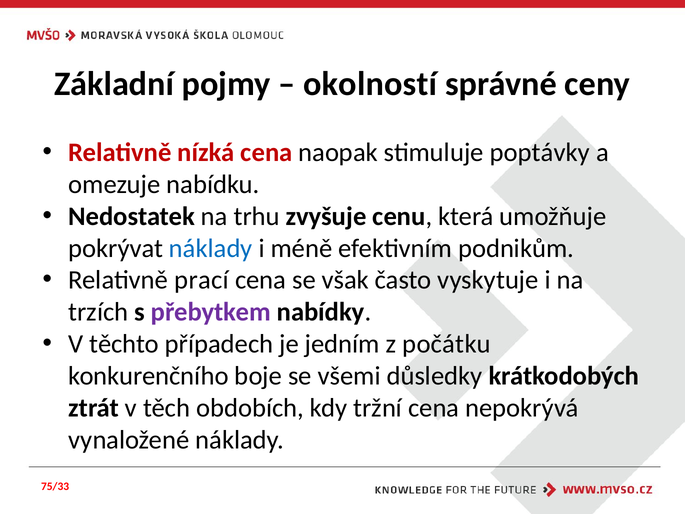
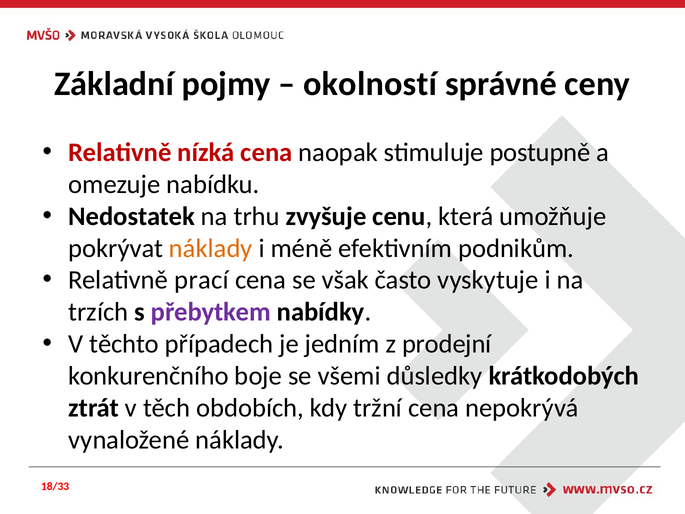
poptávky: poptávky -> postupně (540, 152)
náklady colour: blue -> orange (211, 248)
počátku: počátku -> prodejní (447, 344)
75/33: 75/33 -> 18/33 (55, 486)
